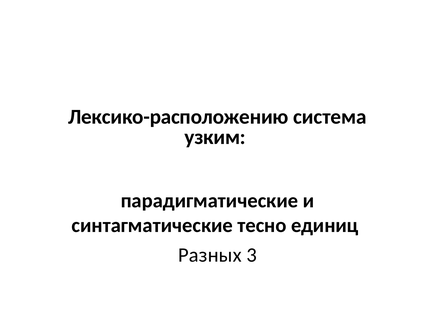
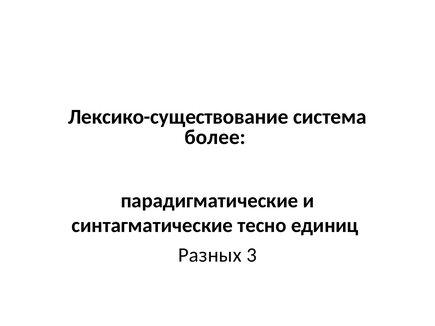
Лексико-расположению: Лексико-расположению -> Лексико-существование (178, 117)
узким: узким -> более (215, 137)
